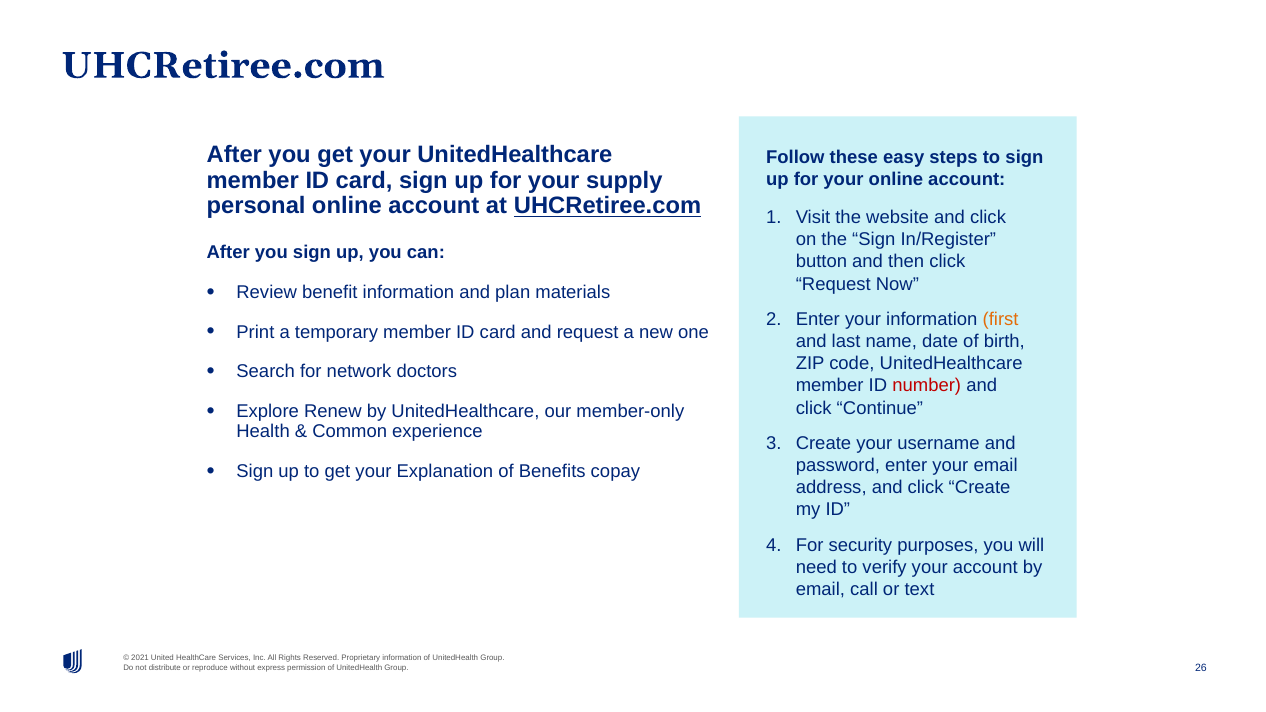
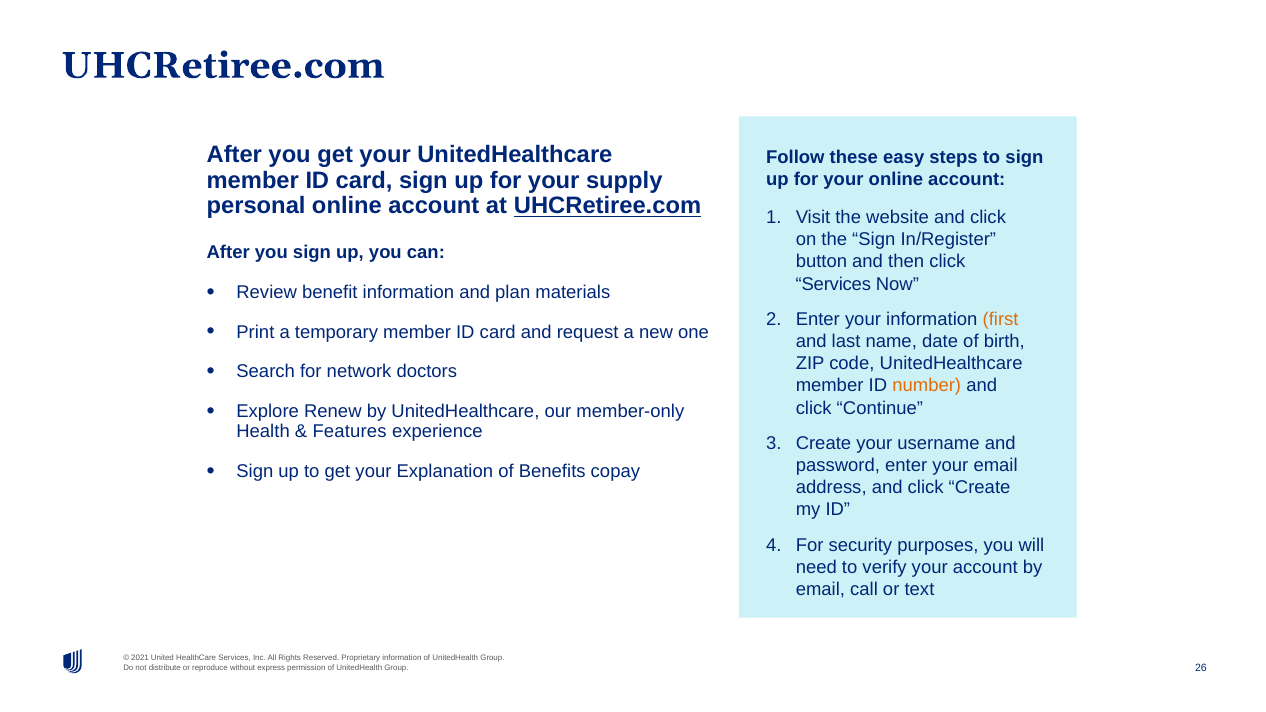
Request: Request -> Services (833, 284)
number colour: red -> orange (927, 386)
Common: Common -> Features (350, 432)
